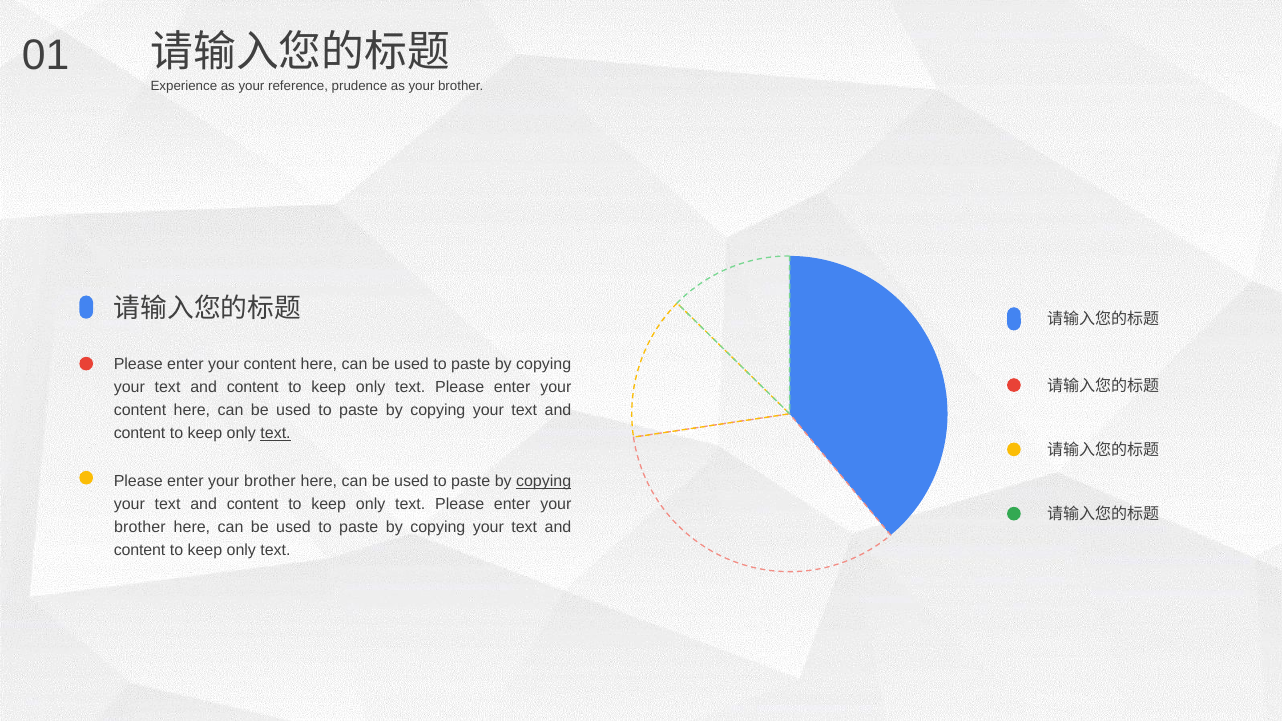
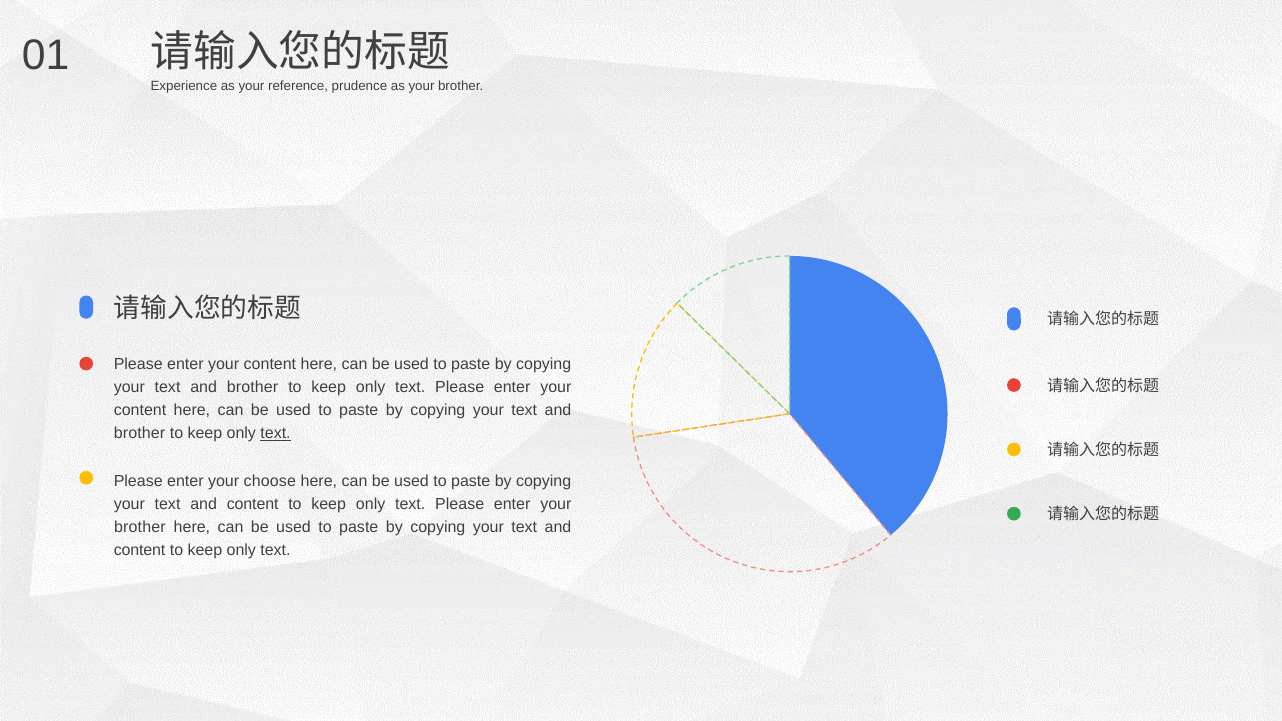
content: content -> brother (252, 387)
content: content -> brother (139, 433)
brother: brother -> choose (270, 481)
copying underline: present -> none (544, 481)
